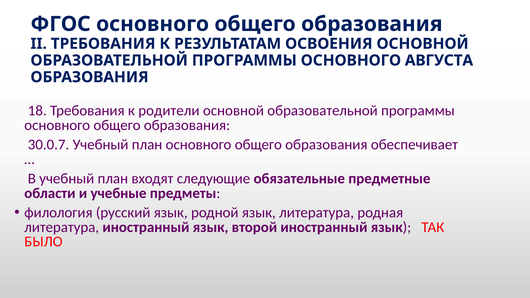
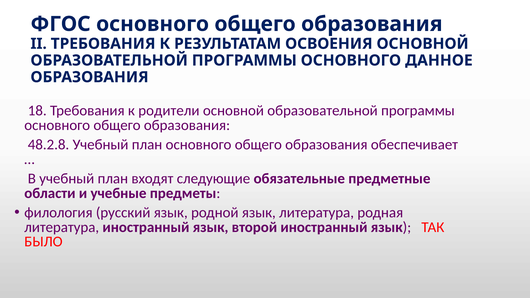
АВГУСТА: АВГУСТА -> ДАННОЕ (439, 60)
30.0.7: 30.0.7 -> 48.2.8 (49, 145)
